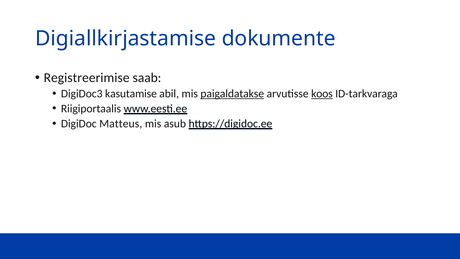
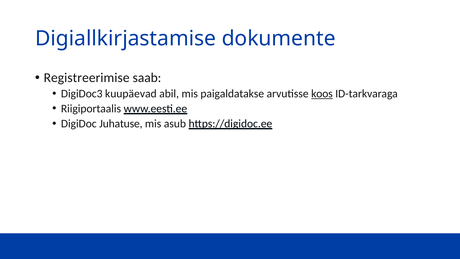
kasutamise: kasutamise -> kuupäevad (131, 94)
paigaldatakse underline: present -> none (232, 94)
Matteus: Matteus -> Juhatuse (121, 124)
